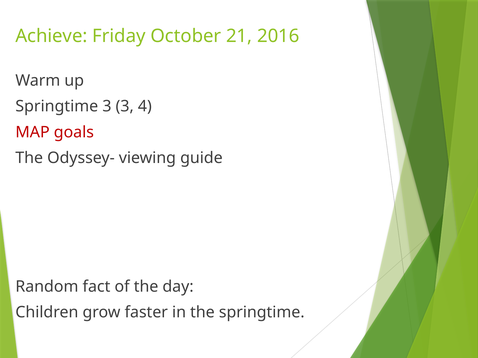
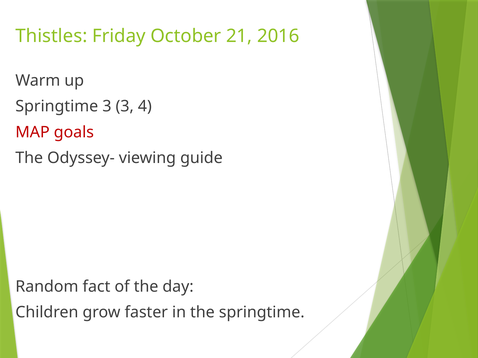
Achieve: Achieve -> Thistles (51, 36)
